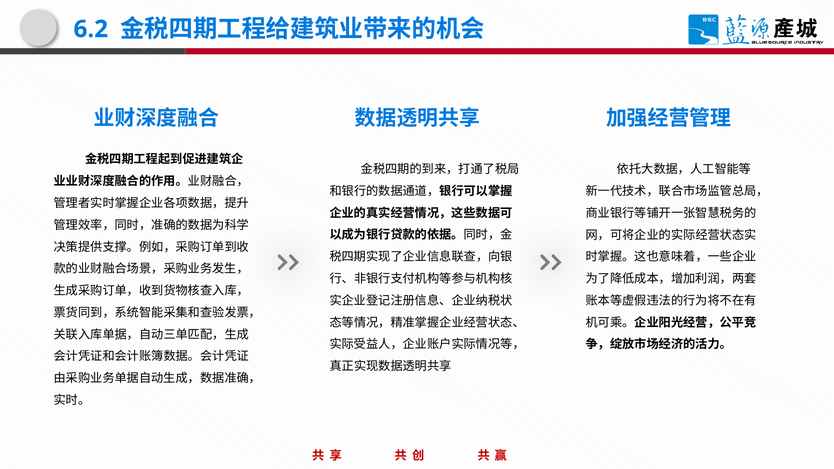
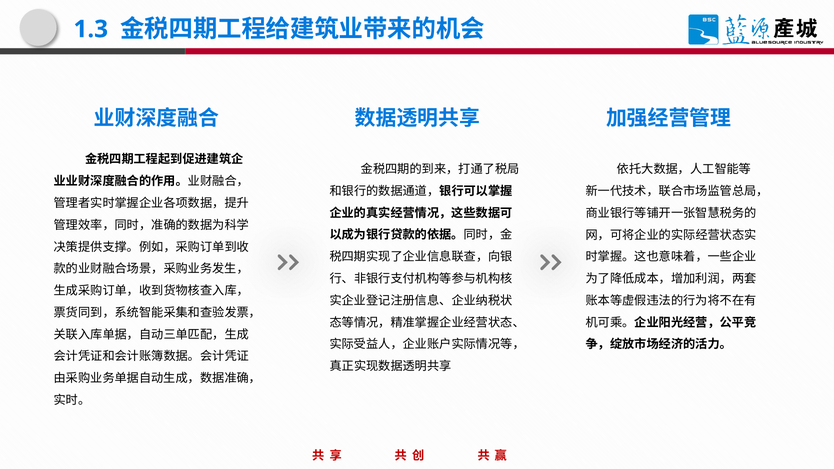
6.2: 6.2 -> 1.3 (91, 29)
